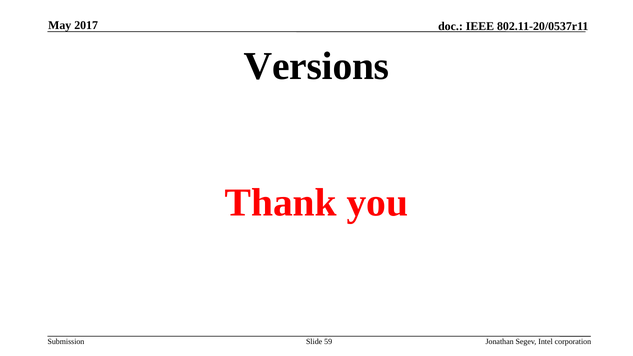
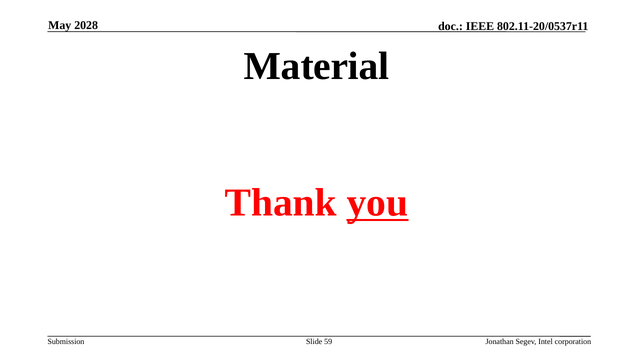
2017: 2017 -> 2028 (86, 25)
Versions: Versions -> Material (317, 66)
you underline: none -> present (377, 203)
